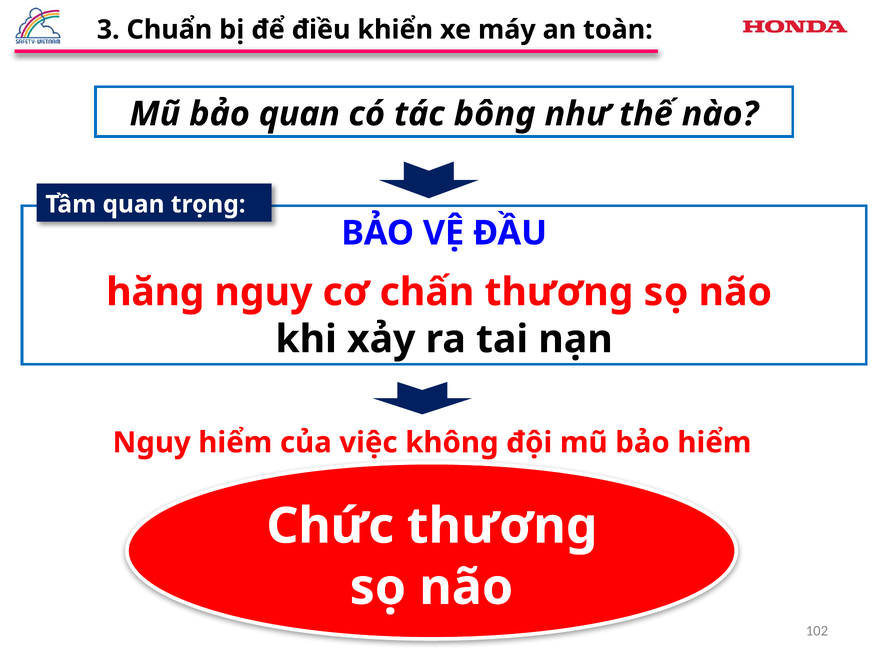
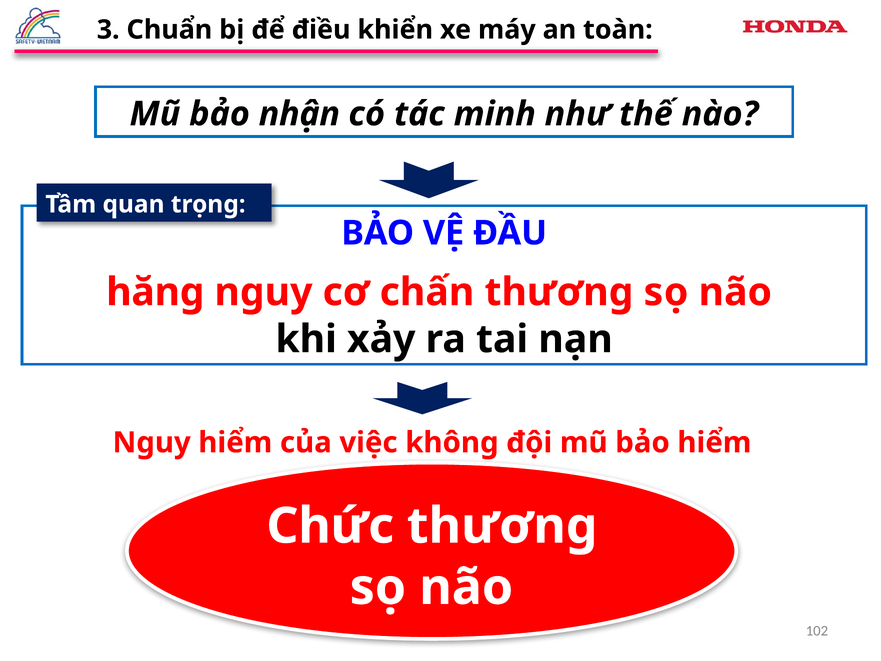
quan: quan -> nhận (299, 114)
bông: bông -> minh (495, 114)
